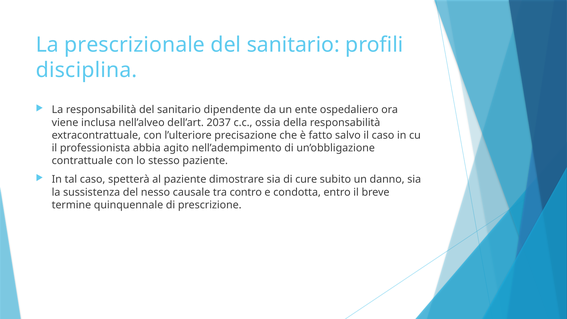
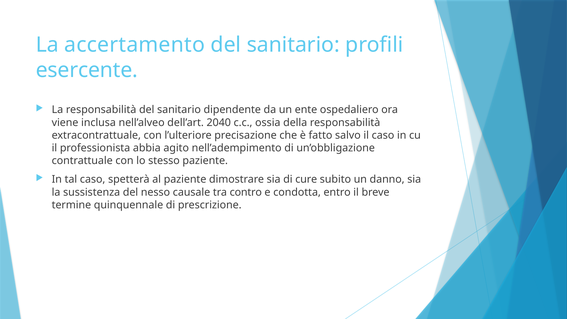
prescrizionale: prescrizionale -> accertamento (135, 45)
disciplina: disciplina -> esercente (87, 70)
2037: 2037 -> 2040 (219, 122)
